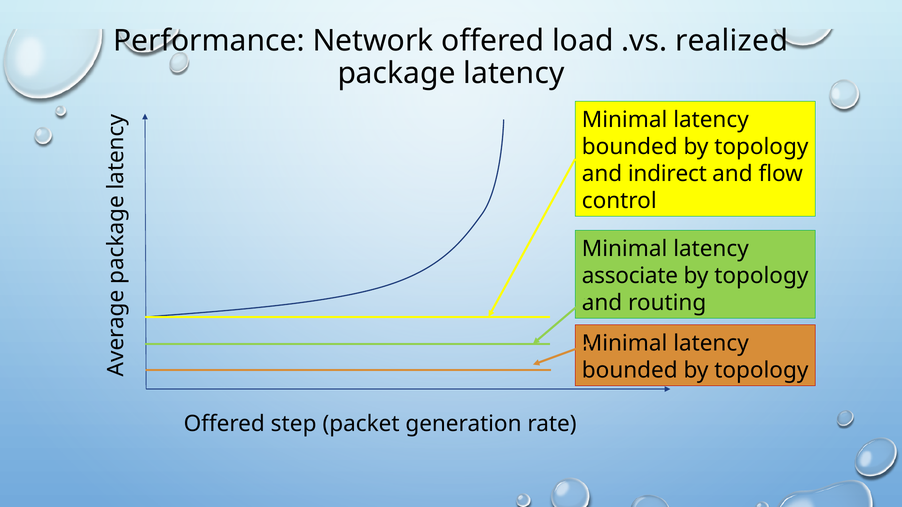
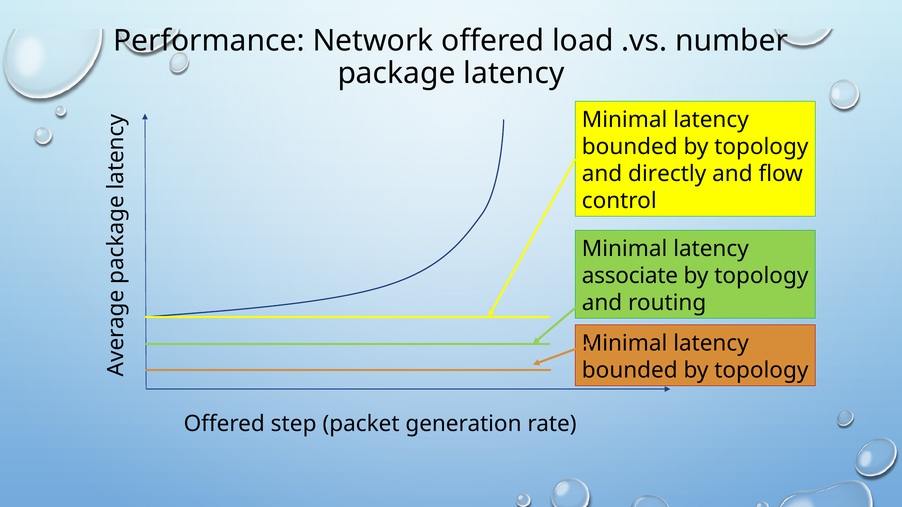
realized: realized -> number (732, 41)
indirect: indirect -> directly (667, 174)
